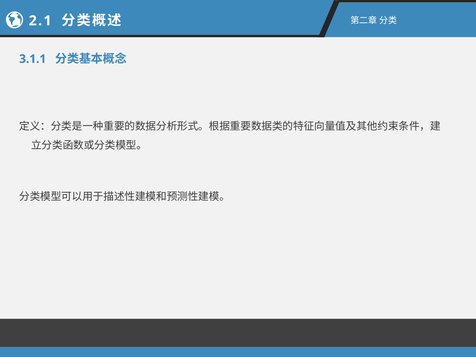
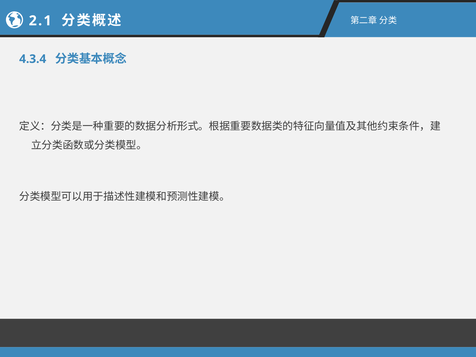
3.1.1: 3.1.1 -> 4.3.4 (33, 59)
